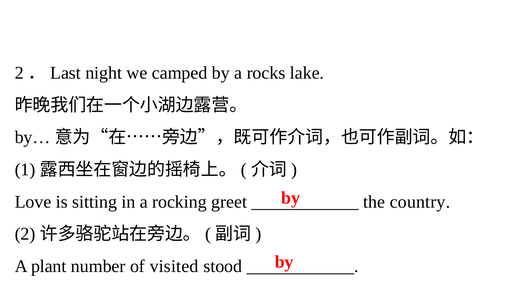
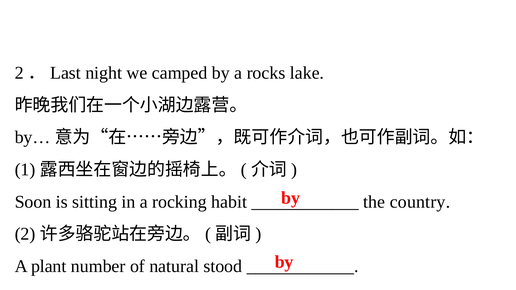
Love: Love -> Soon (33, 202)
greet: greet -> habit (229, 202)
visited: visited -> natural (174, 266)
